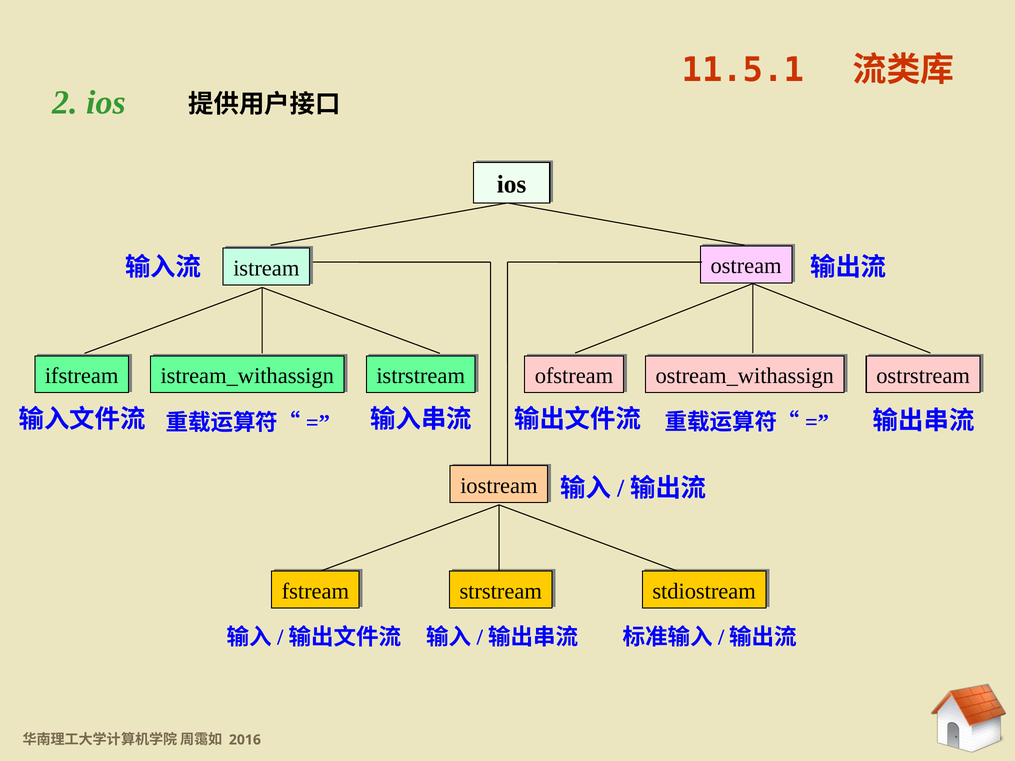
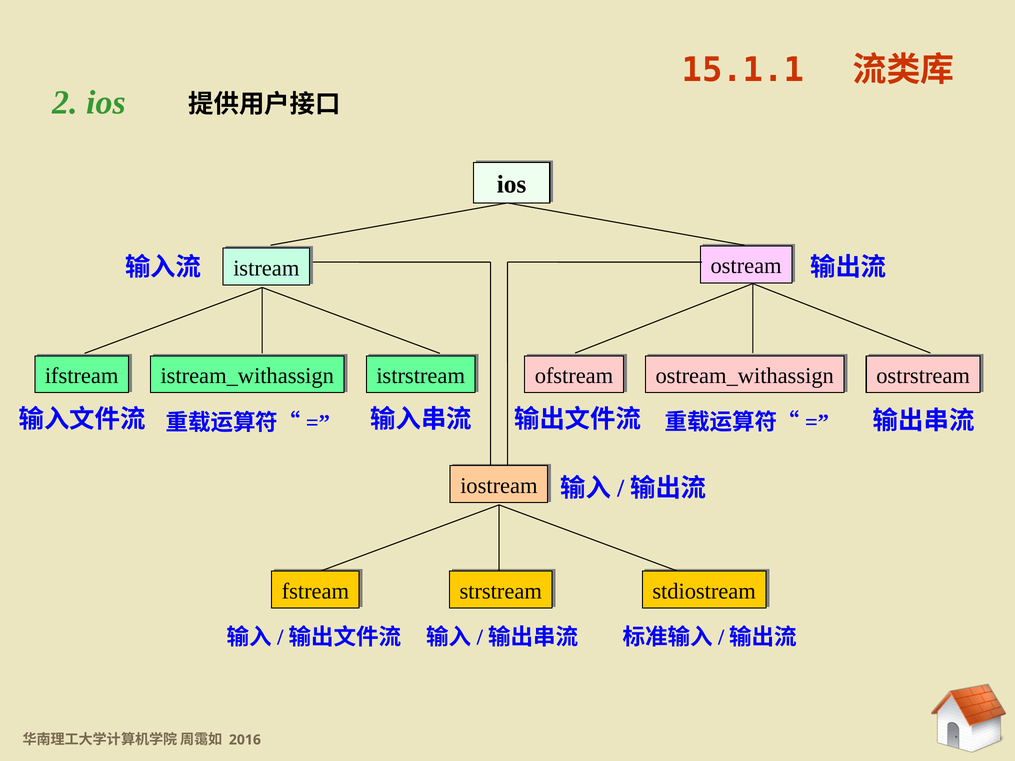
11.5.1: 11.5.1 -> 15.1.1 (743, 70)
